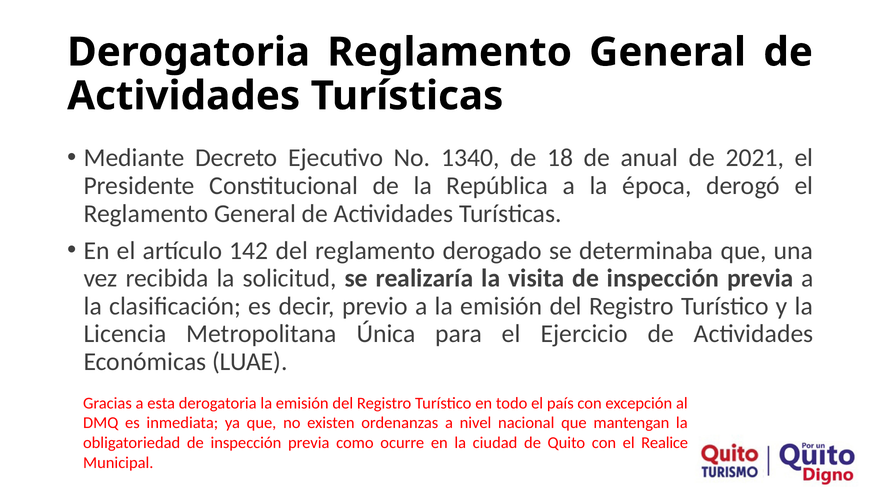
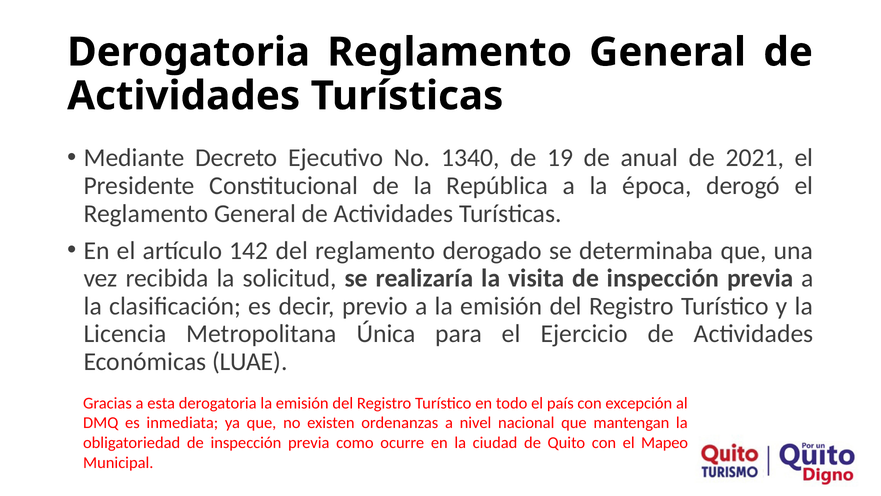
18: 18 -> 19 (560, 158)
Realice: Realice -> Mapeo (665, 442)
